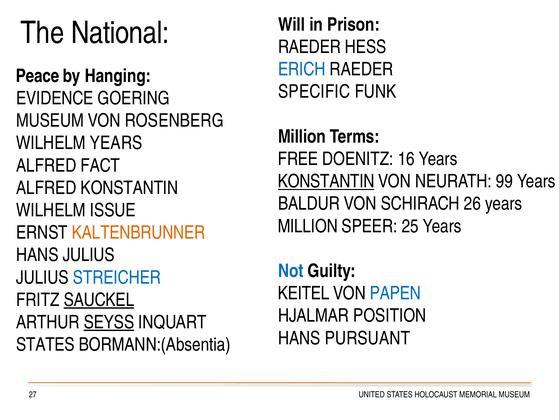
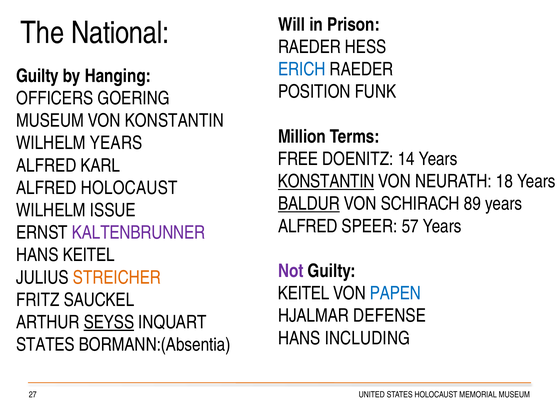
Peace: Peace -> Guilty (38, 76)
SPECIFIC: SPECIFIC -> POSITION (314, 92)
EVIDENCE: EVIDENCE -> OFFICERS (55, 98)
VON ROSENBERG: ROSENBERG -> KONSTANTIN (174, 121)
16: 16 -> 14 (406, 159)
FACT: FACT -> KARL (100, 165)
99: 99 -> 18 (504, 181)
ALFRED KONSTANTIN: KONSTANTIN -> HOLOCAUST (129, 188)
BALDUR underline: none -> present (309, 203)
26: 26 -> 89 (472, 203)
MILLION: MILLION -> ALFRED (308, 226)
25: 25 -> 57 (410, 226)
KALTENBRUNNER colour: orange -> purple (139, 232)
HANS JULIUS: JULIUS -> KEITEL (89, 255)
Not colour: blue -> purple (291, 270)
STREICHER colour: blue -> orange (117, 277)
SAUCKEL underline: present -> none (99, 299)
POSITION: POSITION -> DEFENSE (390, 315)
PURSUANT: PURSUANT -> INCLUDING (367, 338)
